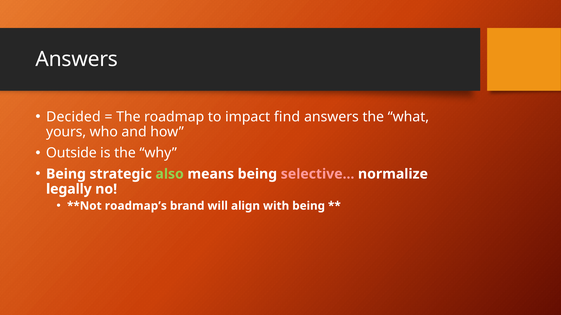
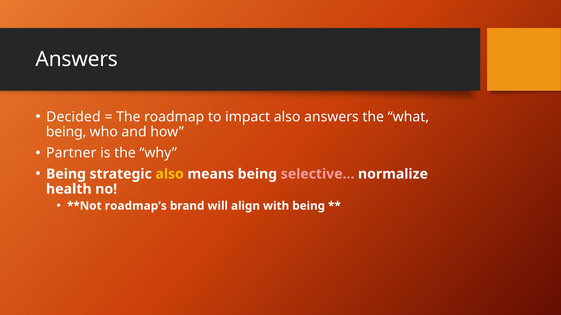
impact find: find -> also (287, 117)
yours: yours -> being (66, 132)
Outside: Outside -> Partner (71, 153)
also colour: light green -> yellow (170, 174)
legally: legally -> health (69, 189)
